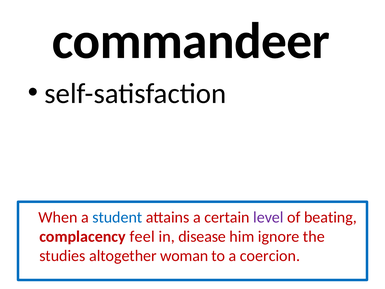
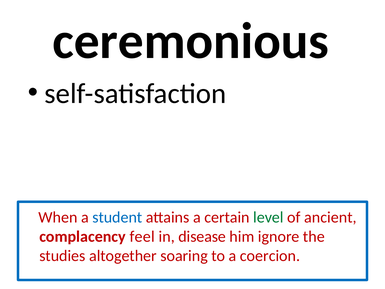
commandeer: commandeer -> ceremonious (191, 41)
level colour: purple -> green (268, 217)
beating: beating -> ancient (330, 217)
woman: woman -> soaring (184, 256)
